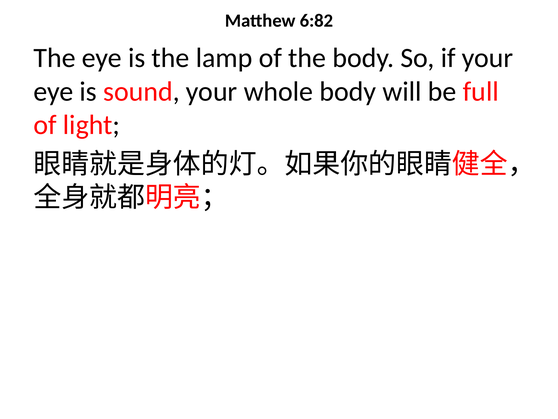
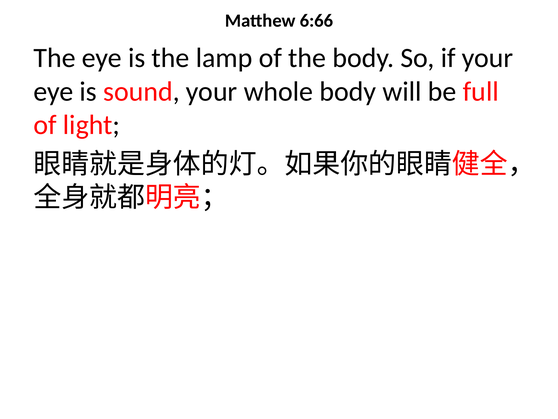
6:82: 6:82 -> 6:66 (316, 21)
